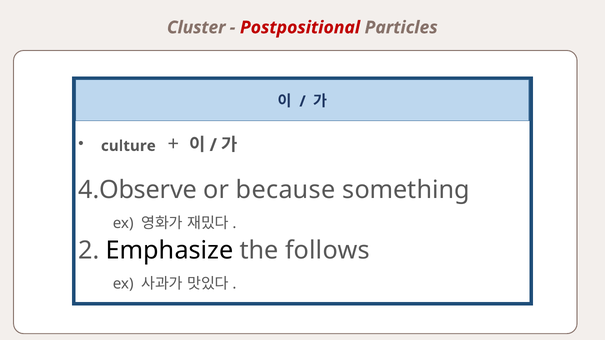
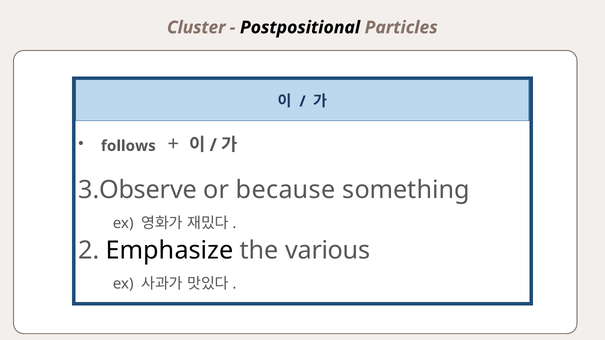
Postpositional colour: red -> black (300, 28)
culture: culture -> follows (128, 146)
4.Observe: 4.Observe -> 3.Observe (138, 190)
follows: follows -> various (328, 251)
